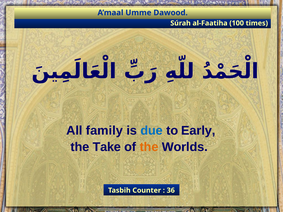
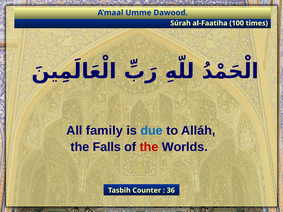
Early: Early -> Alláh (198, 131)
Take: Take -> Falls (107, 147)
the colour: orange -> red (149, 147)
